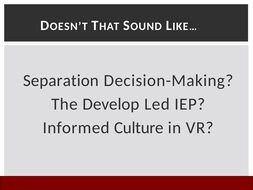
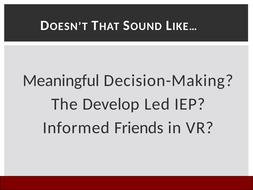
Separation: Separation -> Meaningful (61, 80)
Culture: Culture -> Friends (139, 128)
